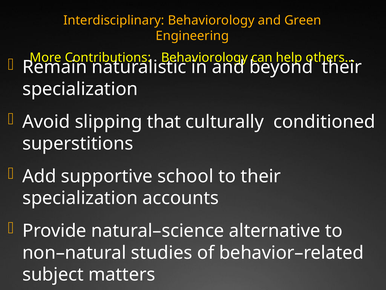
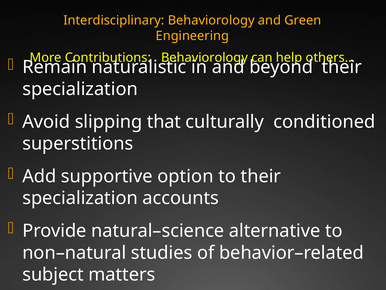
school: school -> option (185, 176)
